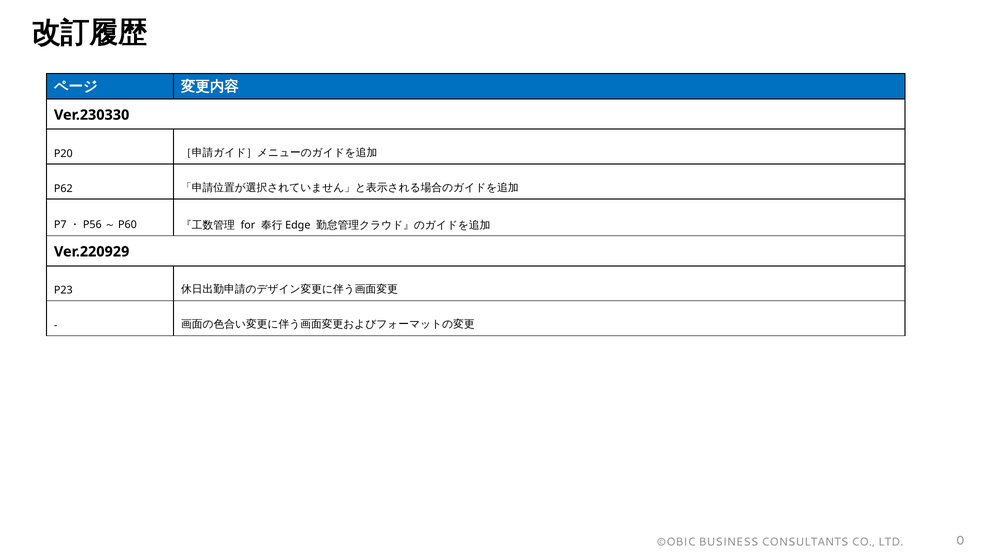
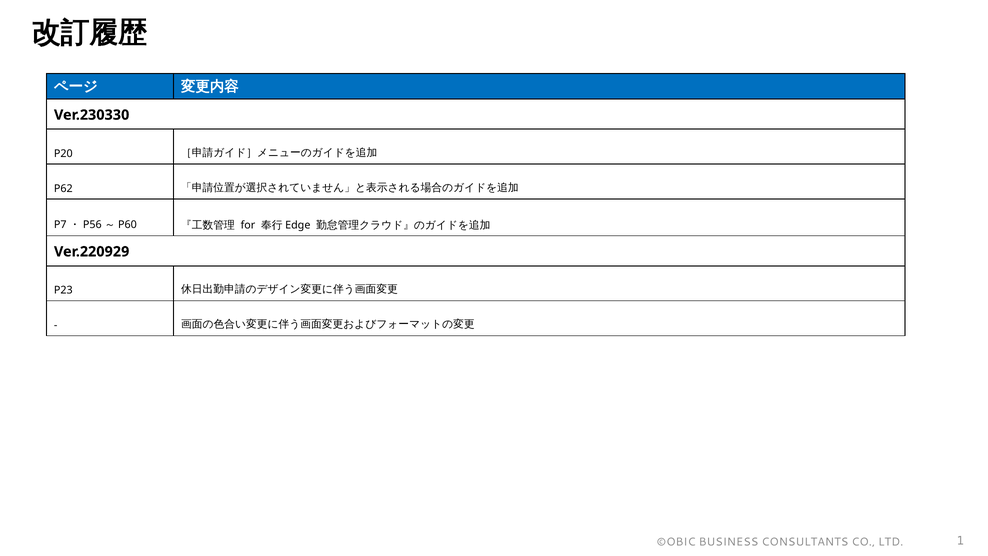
0: 0 -> 1 (960, 540)
